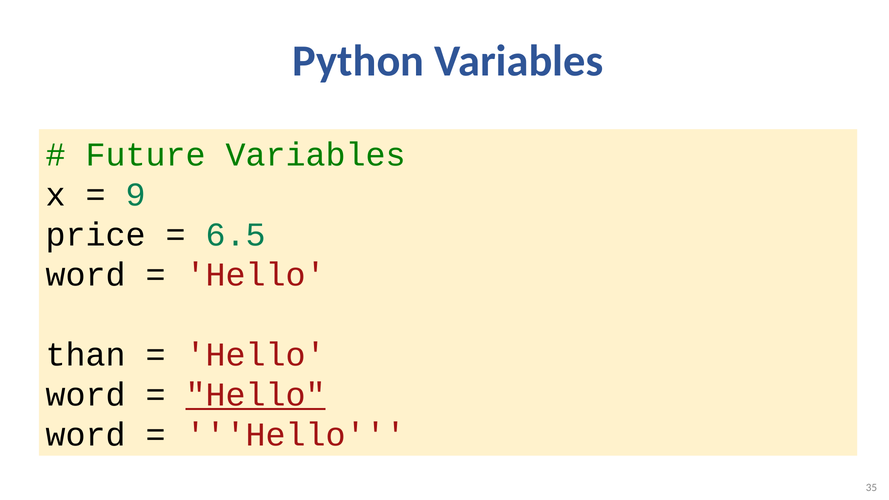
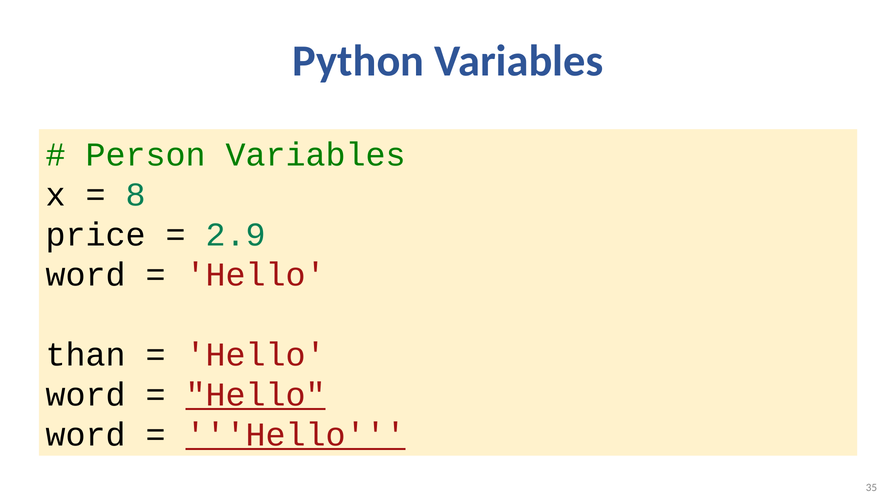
Future: Future -> Person (146, 155)
9: 9 -> 8 (136, 195)
6.5: 6.5 -> 2.9 (236, 235)
Hello underline: none -> present (296, 435)
